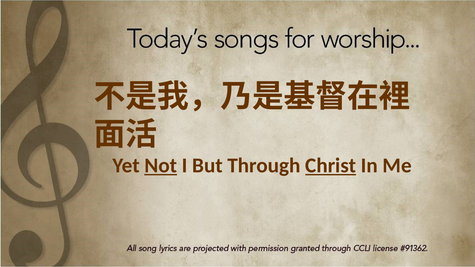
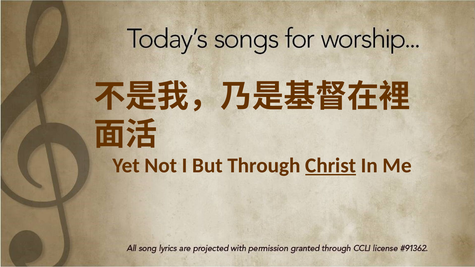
Not underline: present -> none (161, 166)
